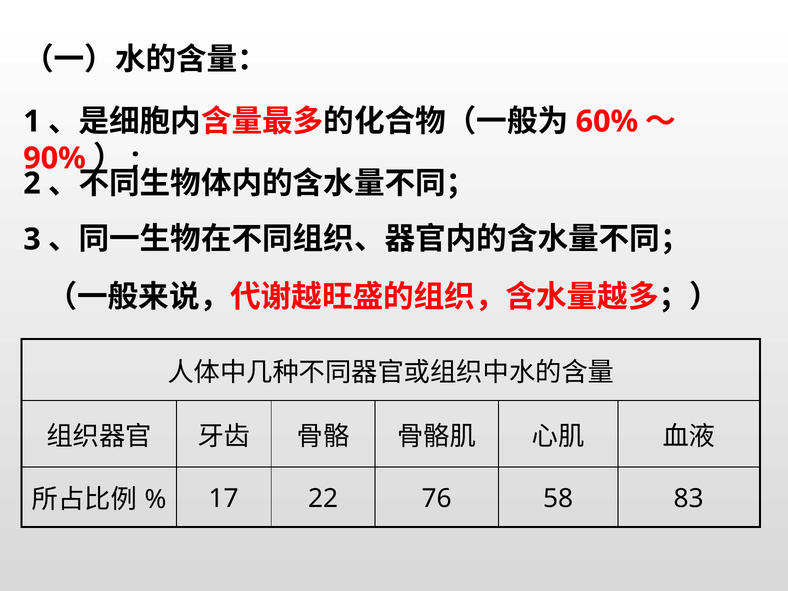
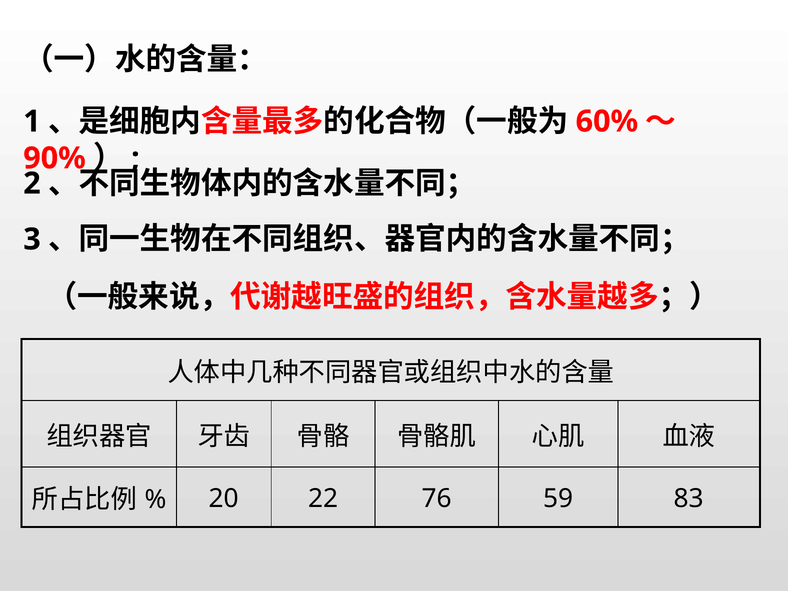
17: 17 -> 20 (224, 499)
58: 58 -> 59 (558, 499)
